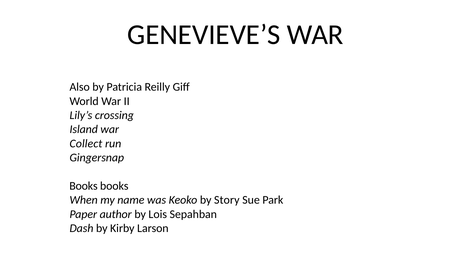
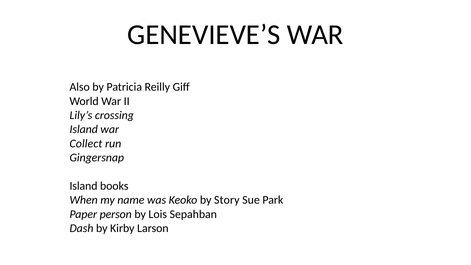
Books: Books -> Island (83, 186)
author: author -> person (116, 214)
